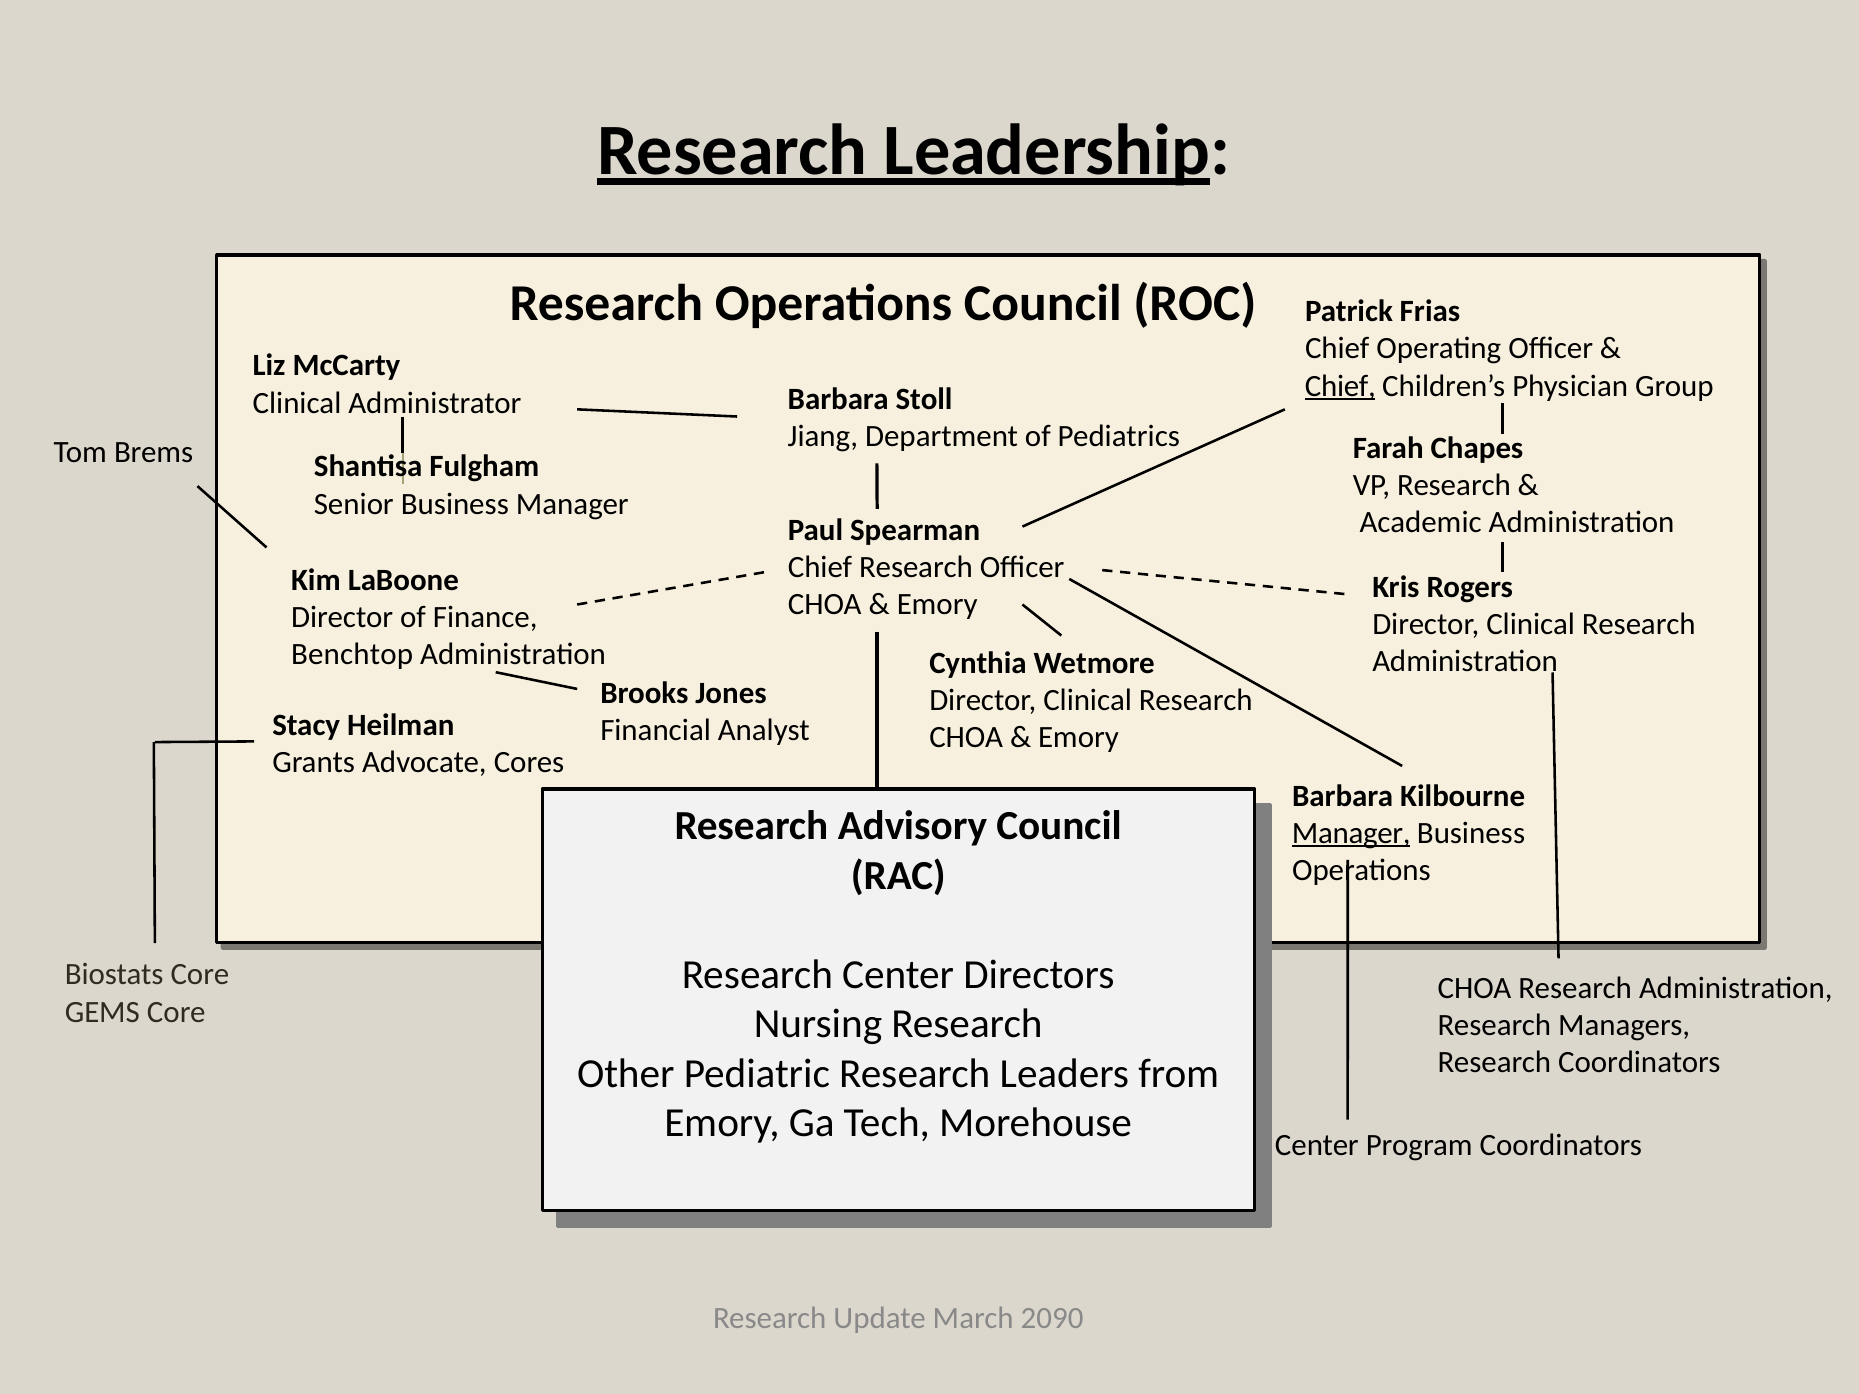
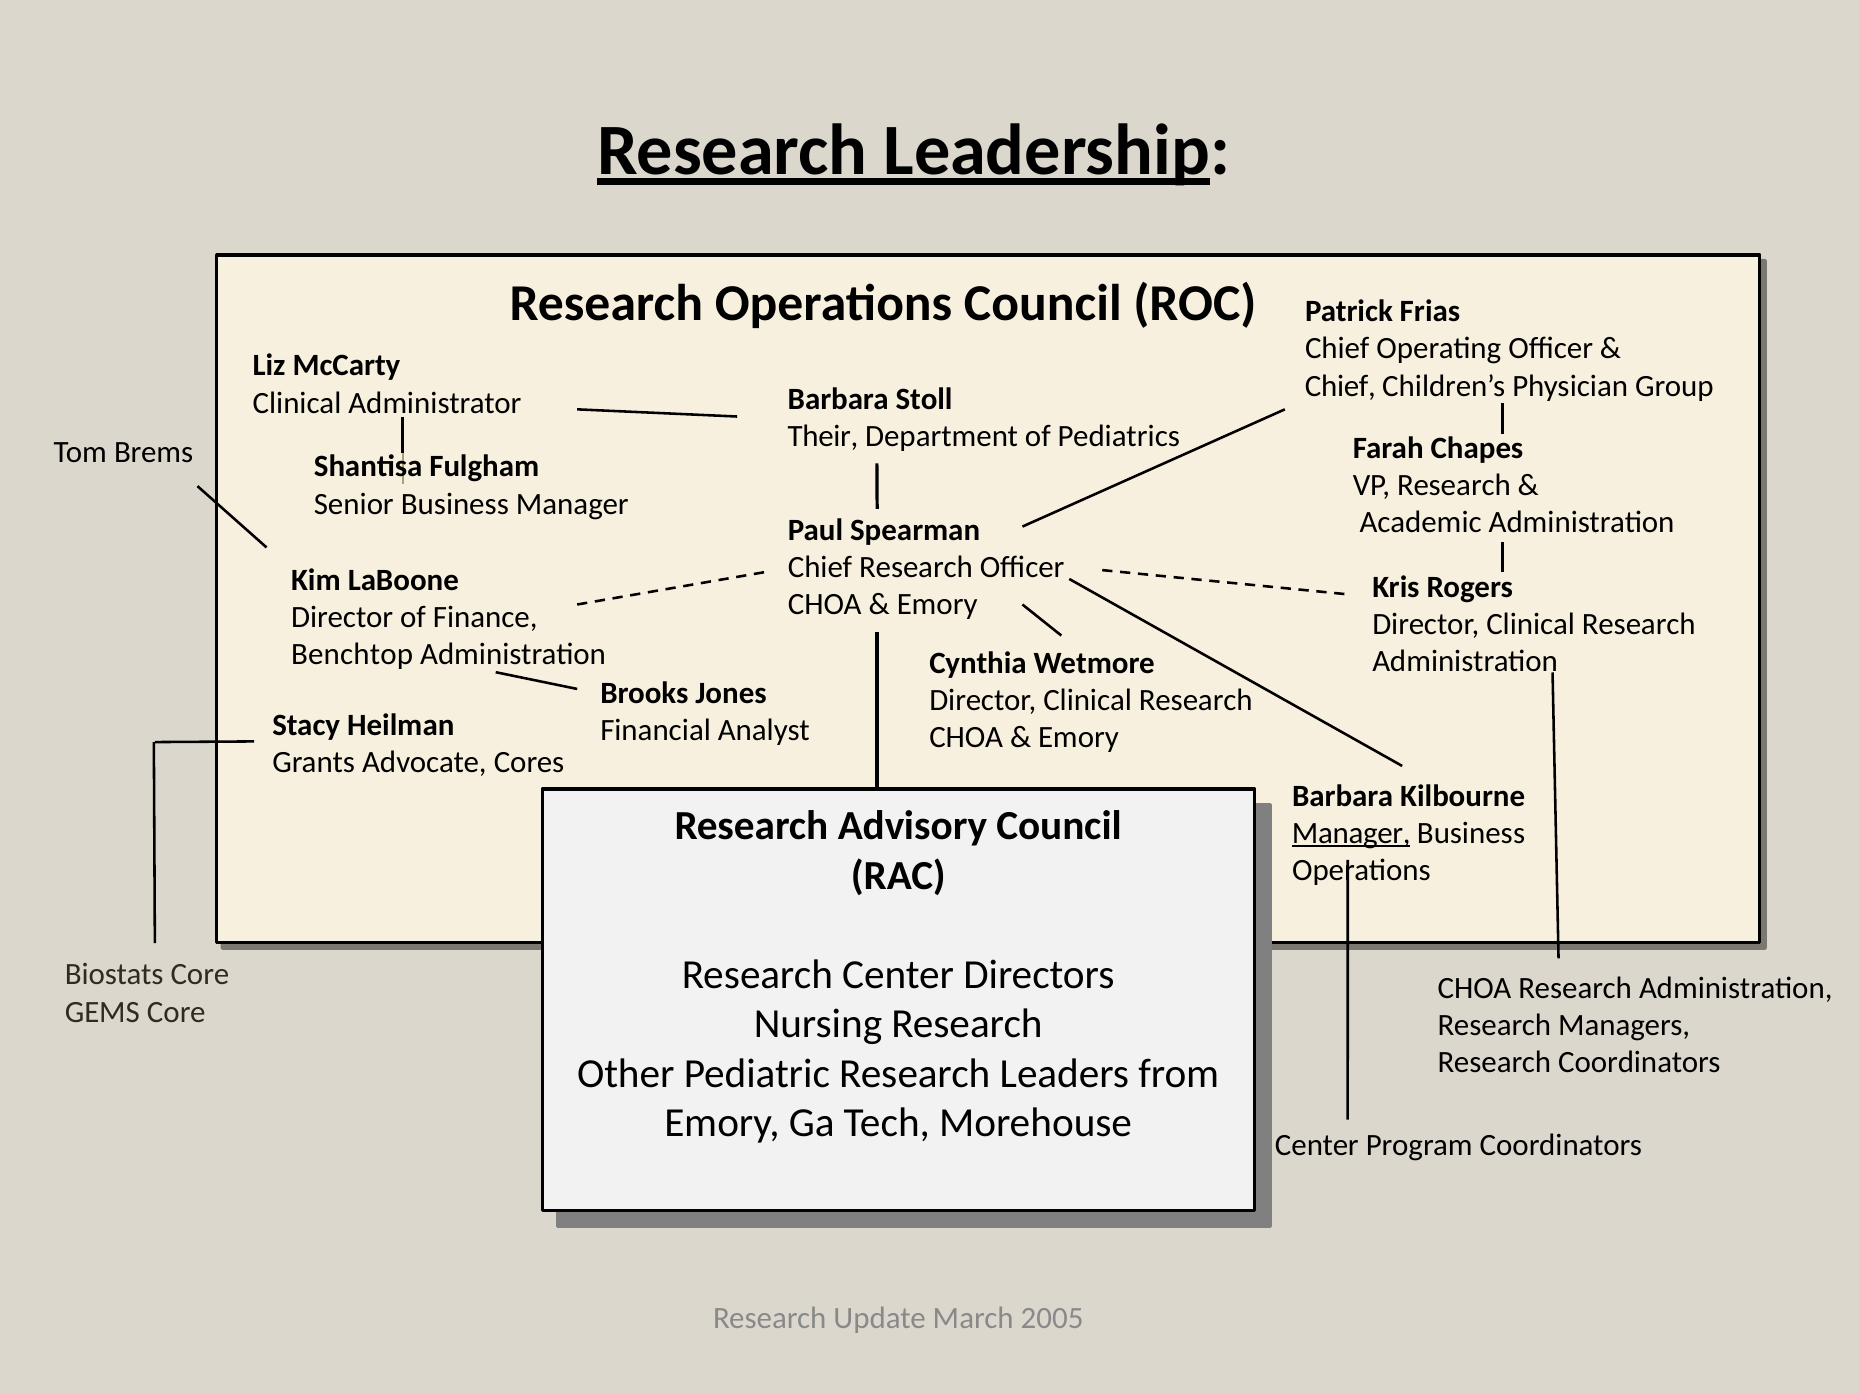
Chief underline: present -> none (1340, 386)
Jiang: Jiang -> Their (823, 436)
2090: 2090 -> 2005 (1052, 1319)
